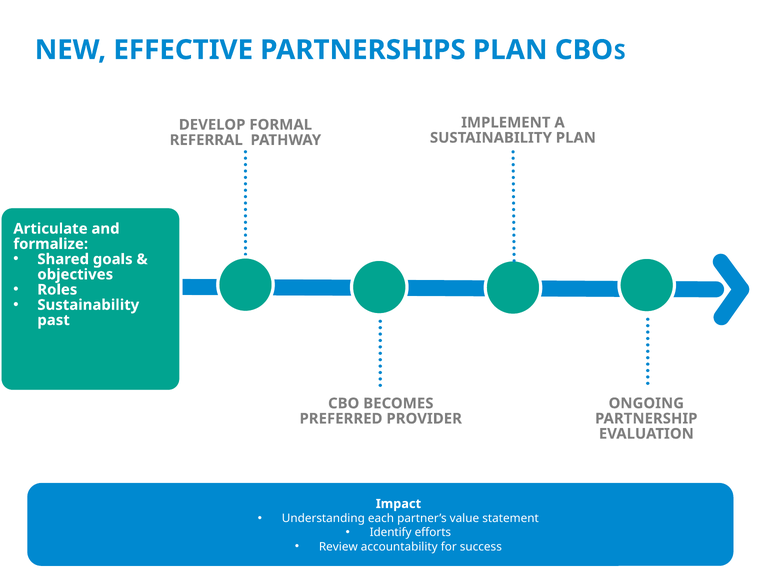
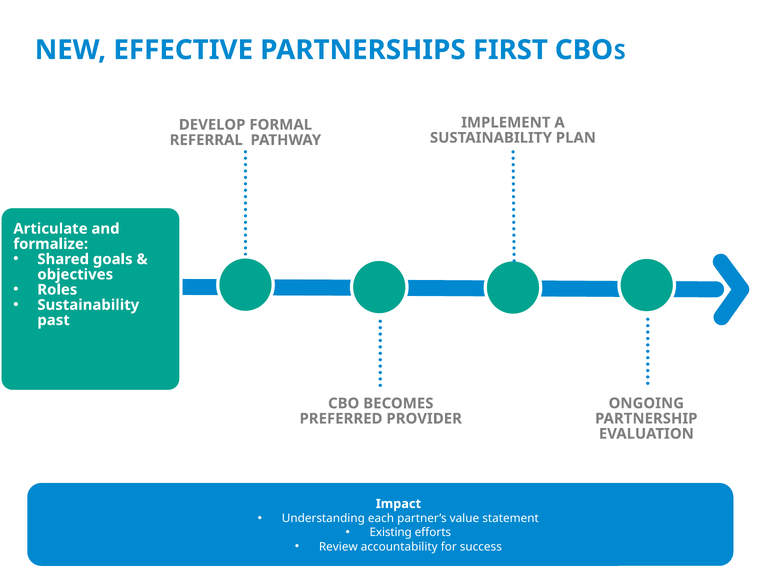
PARTNERSHIPS PLAN: PLAN -> FIRST (510, 50)
Identify: Identify -> Existing (391, 533)
